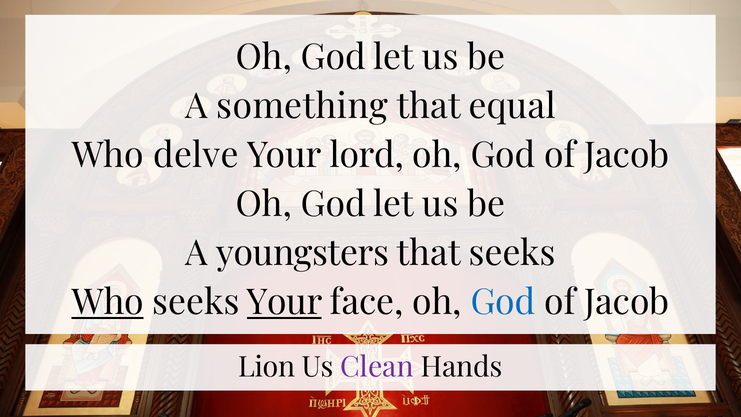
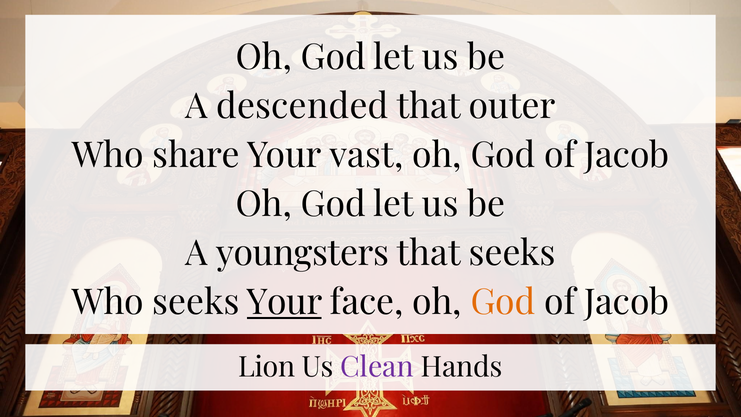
something: something -> descended (302, 106)
equal: equal -> outer (512, 106)
delve: delve -> share (196, 155)
lord: lord -> vast (367, 155)
Who underline: present -> none (108, 302)
God colour: blue -> orange (503, 302)
